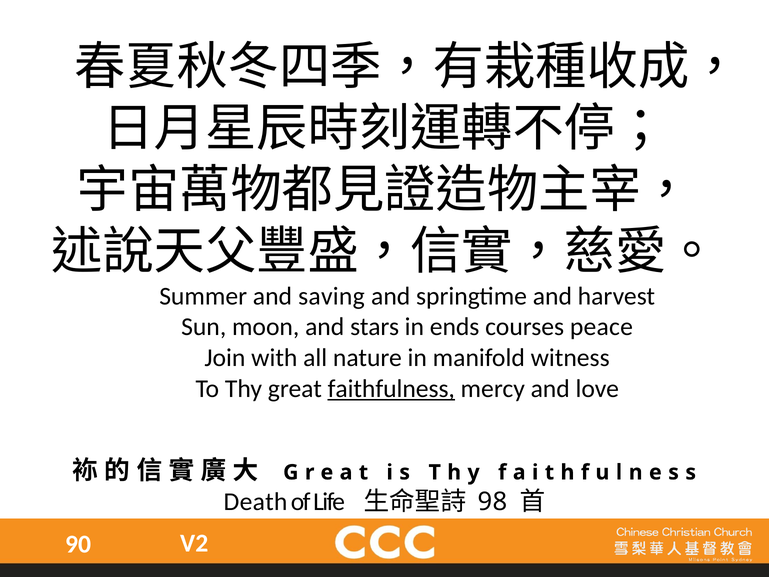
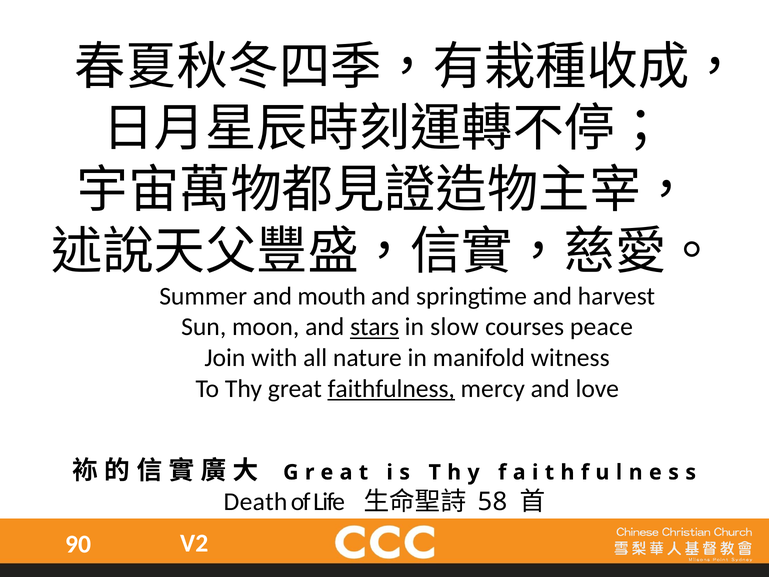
saving: saving -> mouth (332, 296)
stars underline: none -> present (375, 327)
ends: ends -> slow (454, 327)
98: 98 -> 58 (493, 502)
